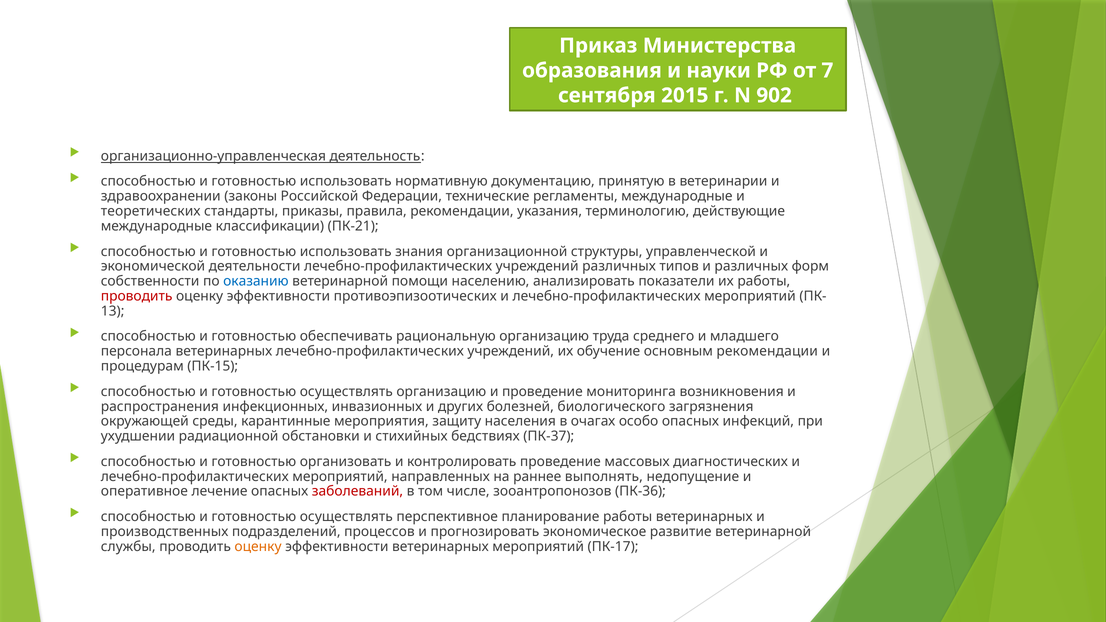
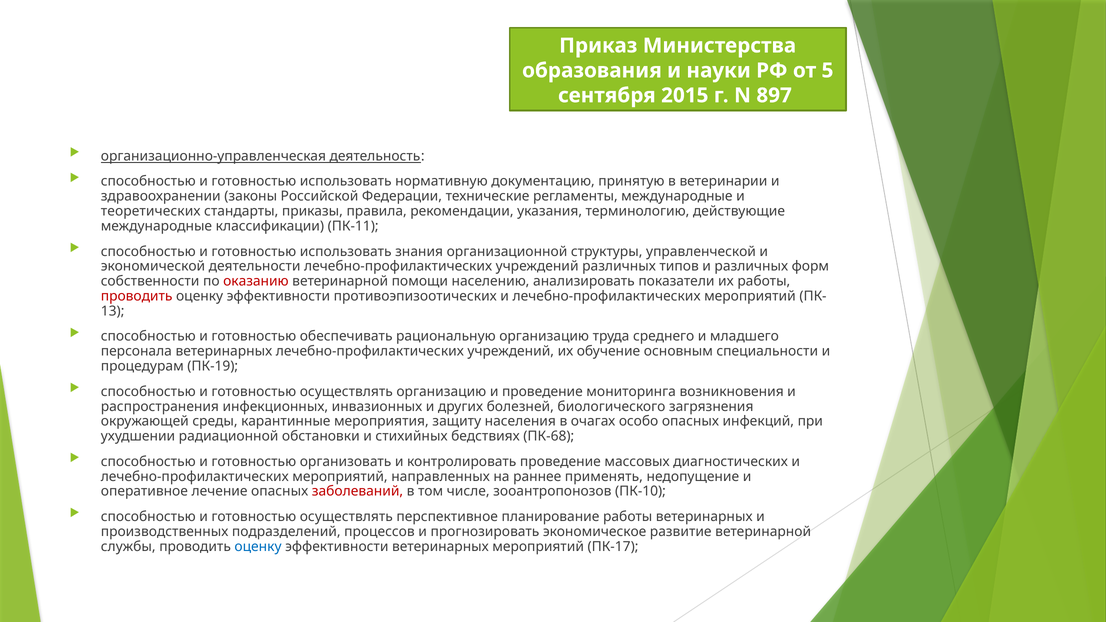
7: 7 -> 5 (827, 71)
902: 902 -> 897 (774, 95)
ПК-21: ПК-21 -> ПК-11 (353, 226)
оказанию colour: blue -> red (256, 281)
основным рекомендации: рекомендации -> специальности (767, 351)
ПК-15: ПК-15 -> ПК-19 (213, 366)
ПК-37: ПК-37 -> ПК-68 (549, 436)
выполнять: выполнять -> применять (604, 477)
ПК-36: ПК-36 -> ПК-10 (640, 492)
оценку colour: orange -> blue (258, 547)
